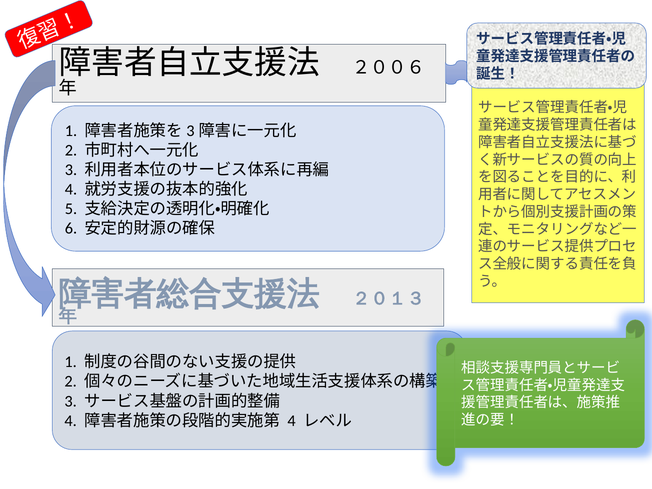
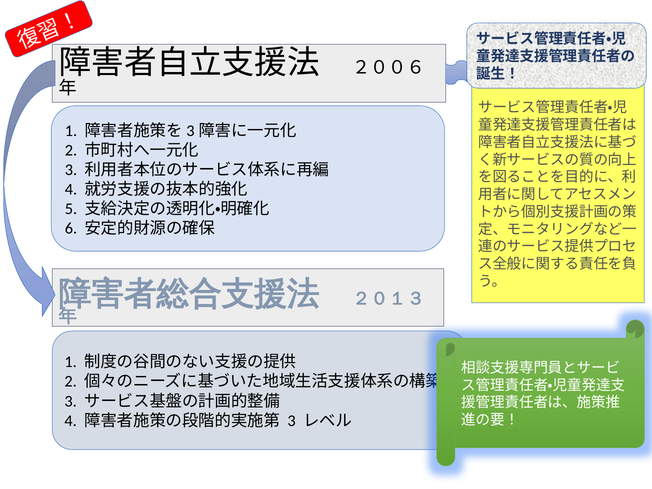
4: 4 -> 3 (292, 421)
